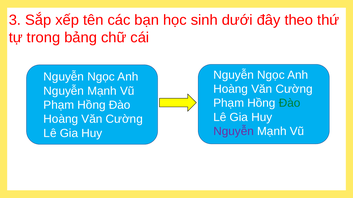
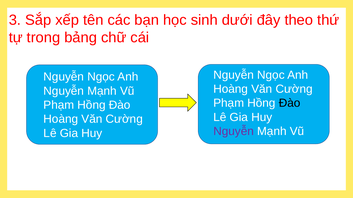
Đào colour: green -> black (290, 103)
